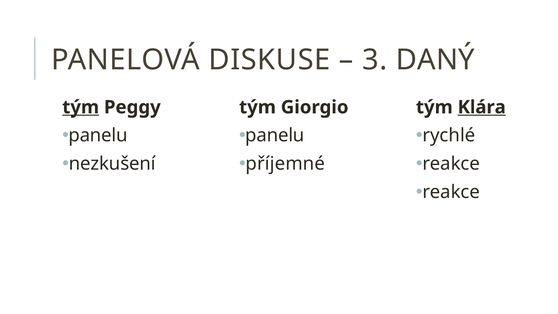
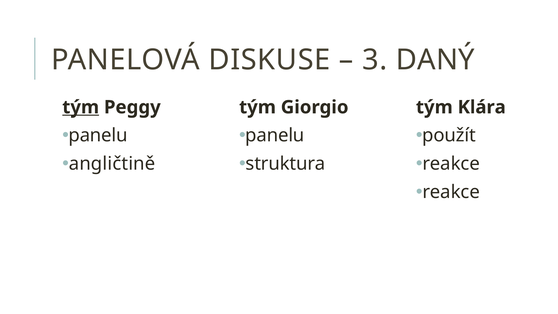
Klára underline: present -> none (482, 107)
rychlé: rychlé -> použít (449, 135)
nezkušení: nezkušení -> angličtině (112, 164)
příjemné: příjemné -> struktura (285, 164)
